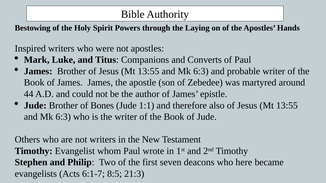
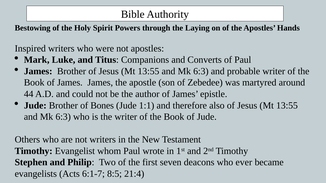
here: here -> ever (244, 163)
21:3: 21:3 -> 21:4 (134, 174)
